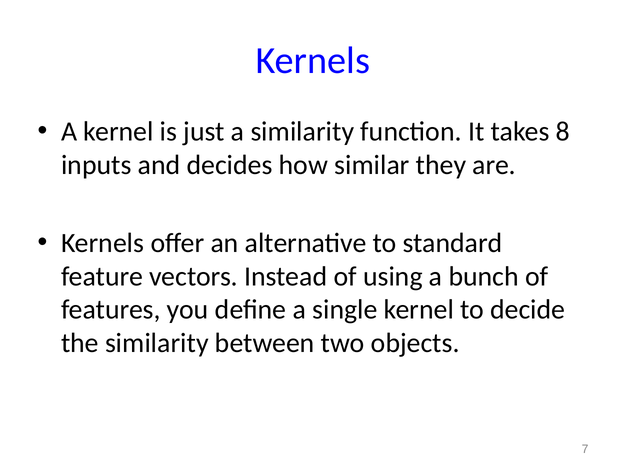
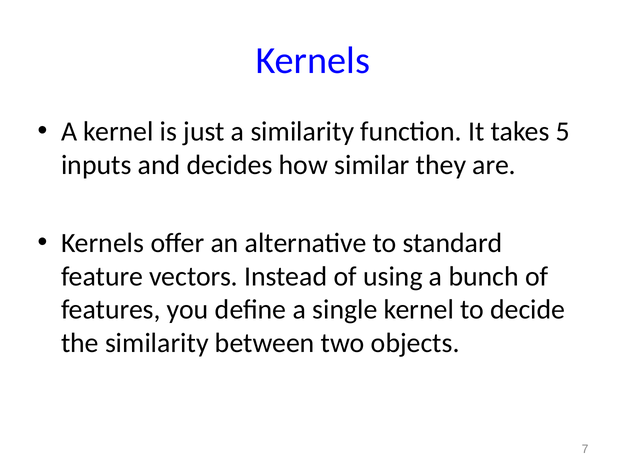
8: 8 -> 5 (563, 131)
